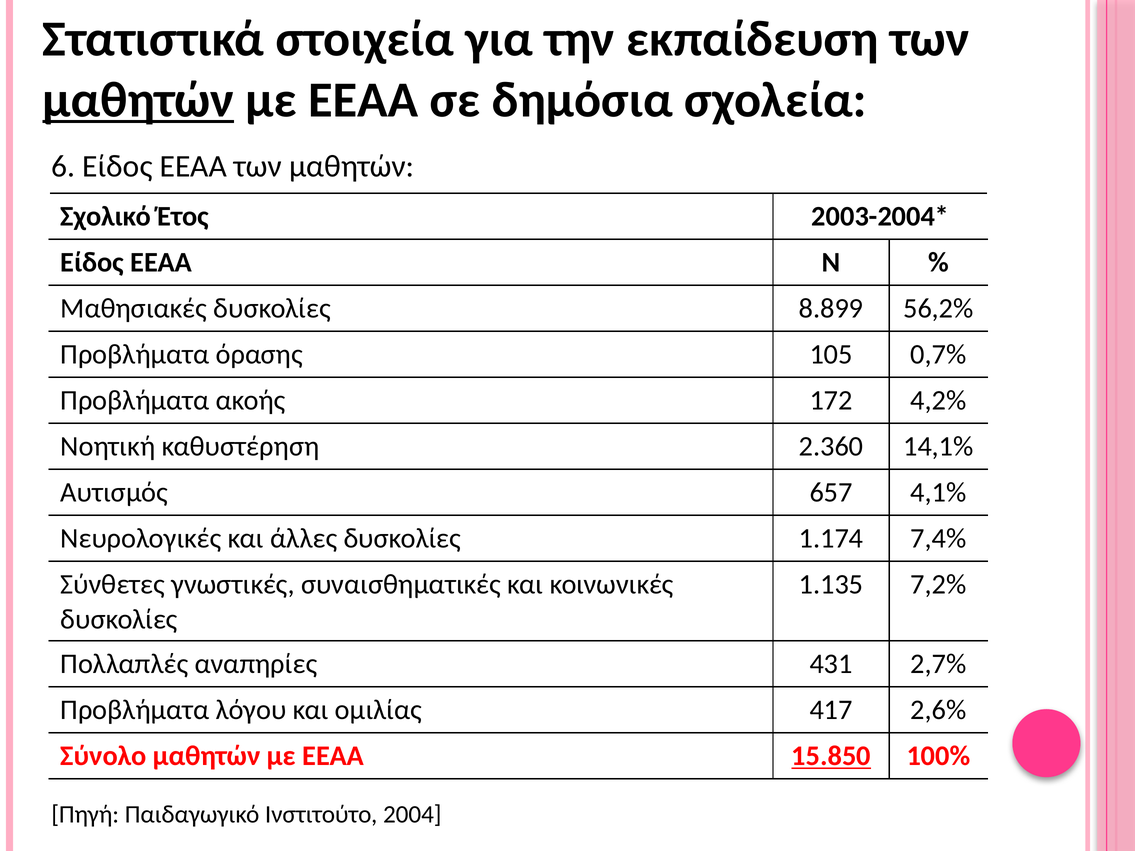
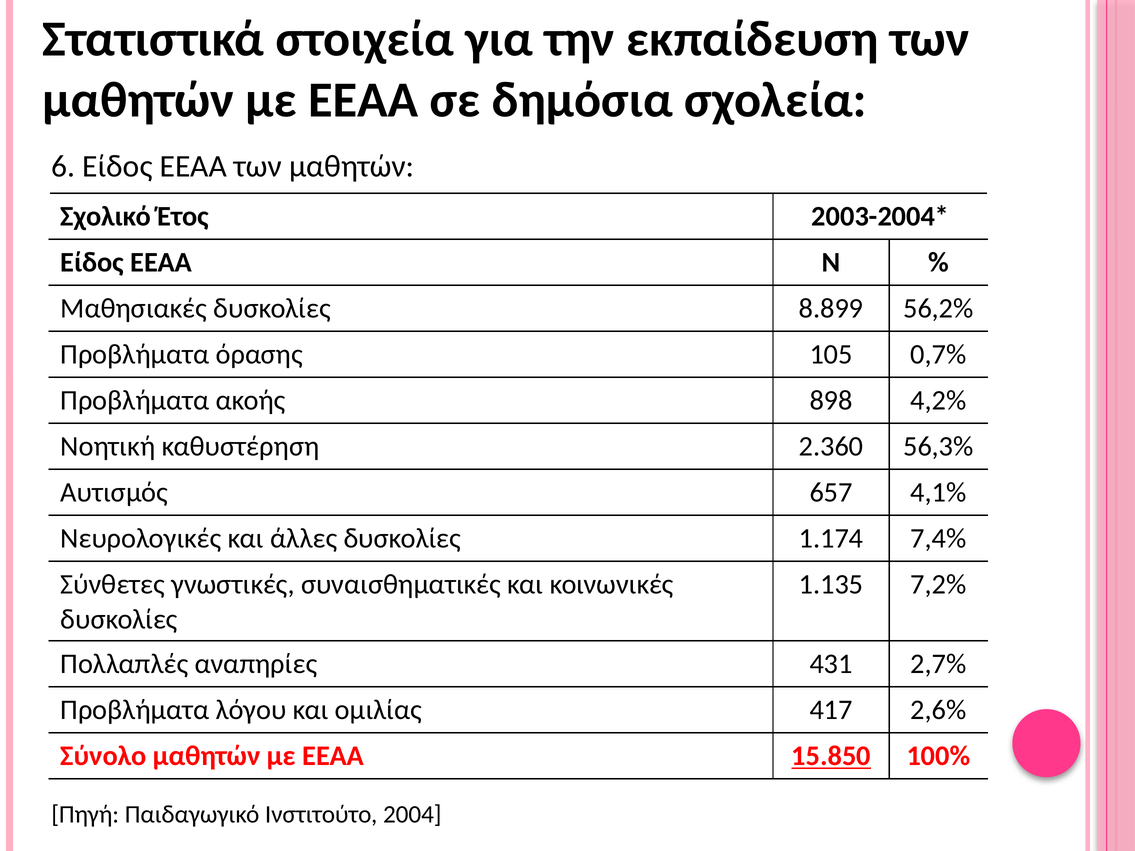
μαθητών underline: present -> none (138, 100)
172: 172 -> 898 (831, 401)
14,1%: 14,1% -> 56,3% (938, 447)
